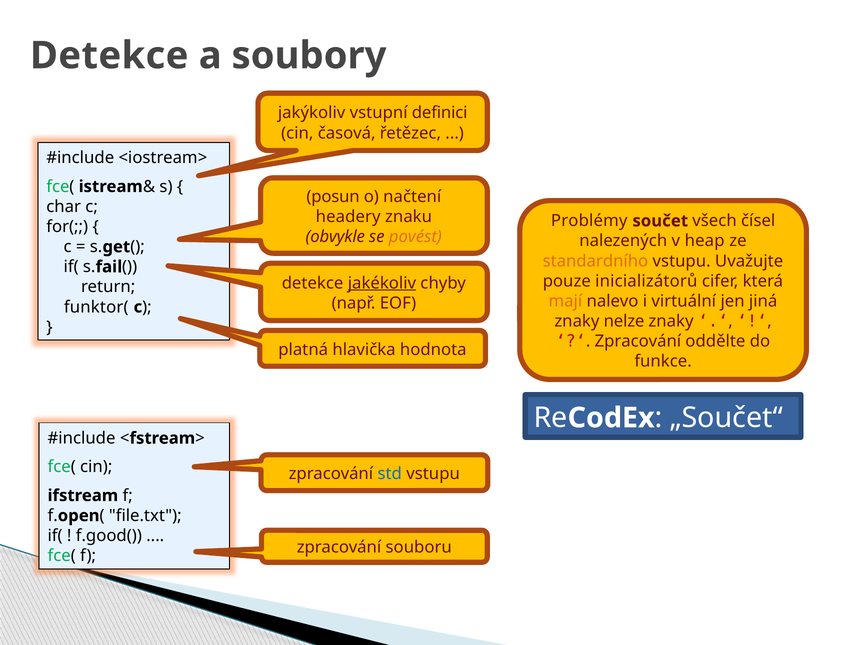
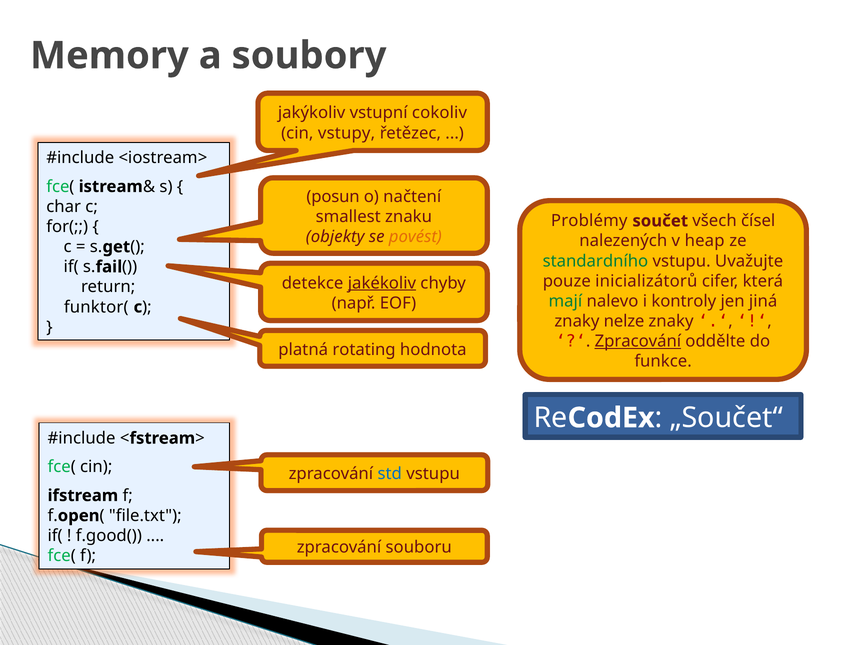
Detekce: Detekce -> Memory (109, 56)
definici: definici -> cokoliv (440, 113)
časová: časová -> vstupy (347, 133)
headery: headery -> smallest (348, 217)
obvykle: obvykle -> objekty (335, 237)
standardního colour: orange -> green (595, 261)
mají colour: orange -> green (565, 301)
virtuální: virtuální -> kontroly (684, 301)
Zpracování underline: none -> present (638, 341)
hlavička: hlavička -> rotating (364, 350)
